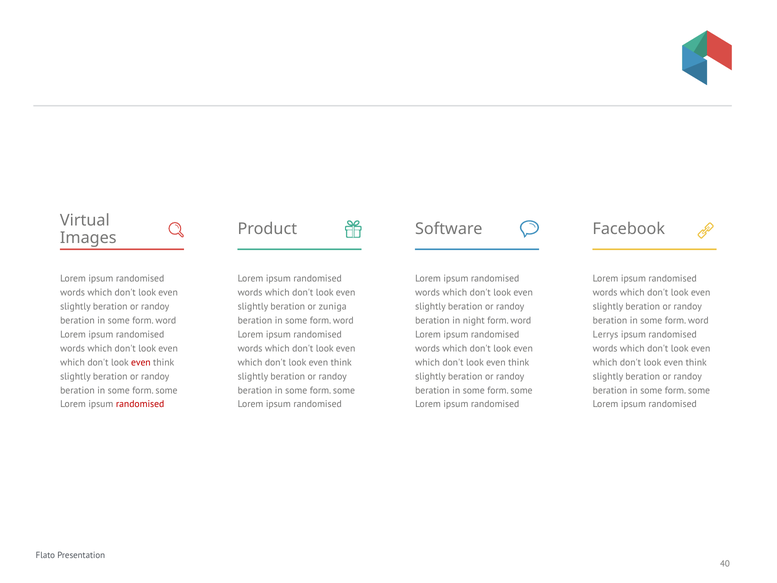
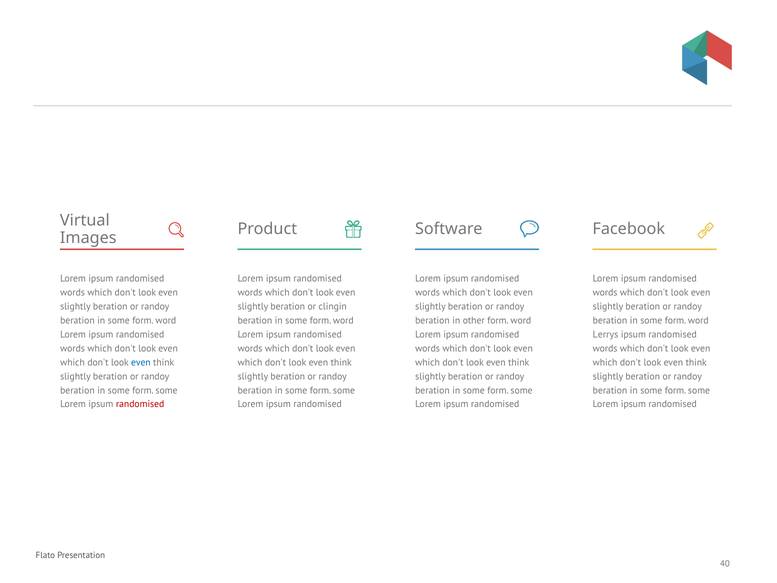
zuniga: zuniga -> clingin (333, 306)
night: night -> other (474, 320)
even colour: red -> blue (141, 362)
